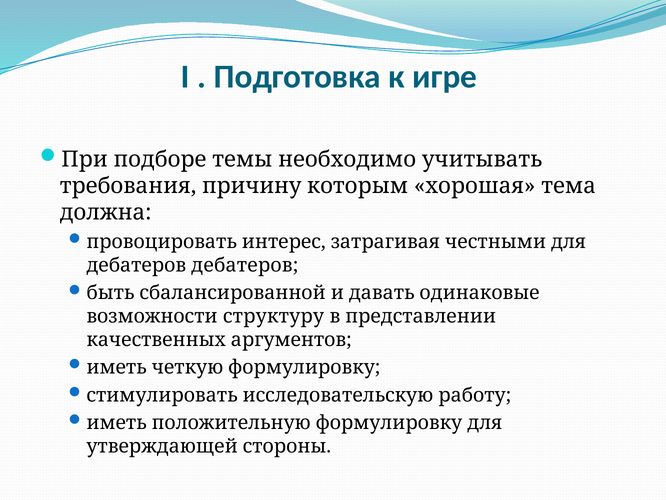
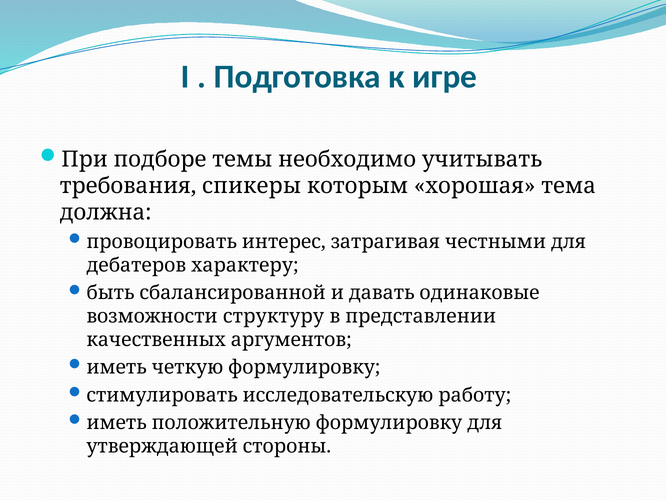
причину: причину -> спикеры (252, 186)
дебатеров дебатеров: дебатеров -> характеру (245, 265)
